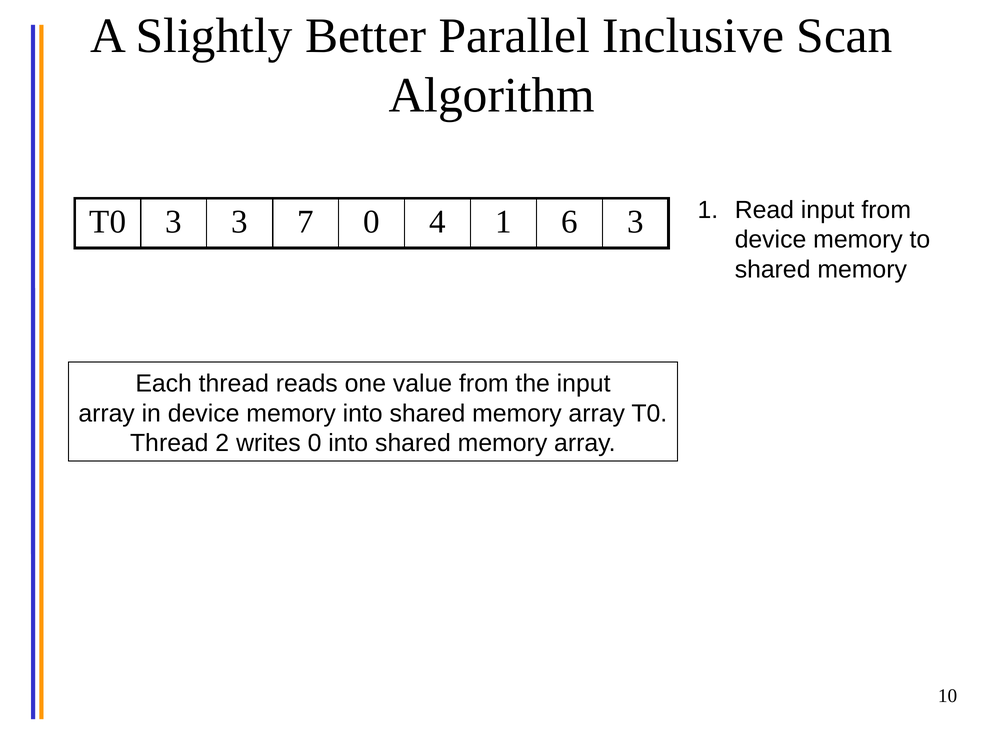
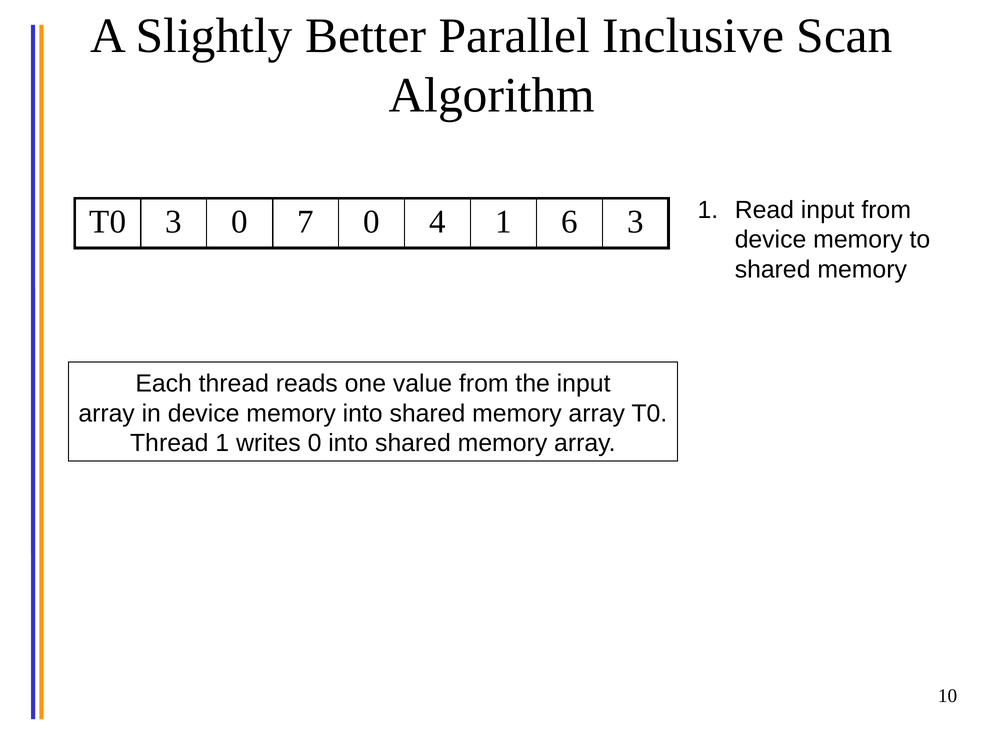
3 3: 3 -> 0 (240, 222)
Thread 2: 2 -> 1 (222, 443)
